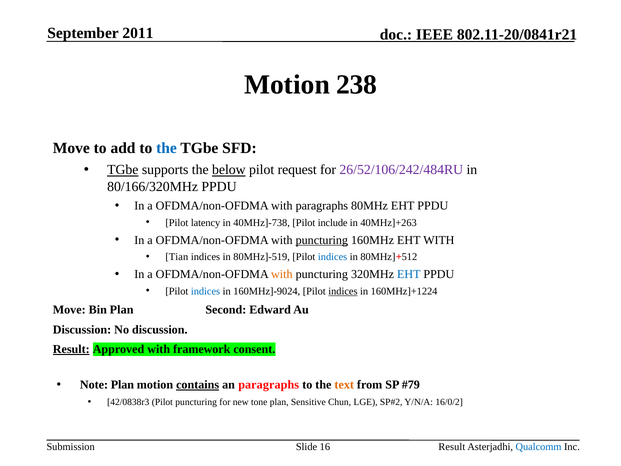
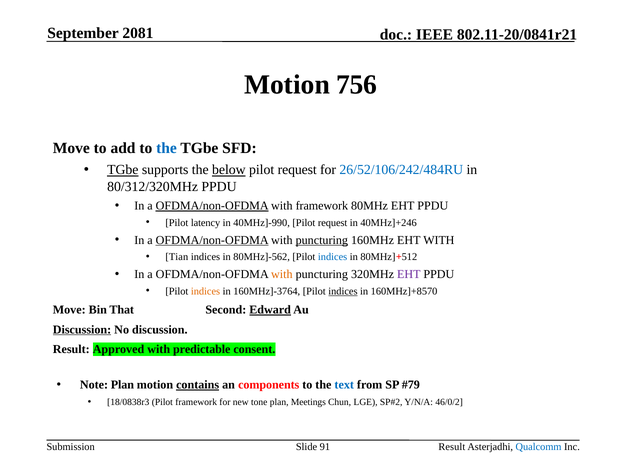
2011: 2011 -> 2081 (138, 33)
238: 238 -> 756 (357, 85)
26/52/106/242/484RU colour: purple -> blue (401, 170)
80/166/320MHz: 80/166/320MHz -> 80/312/320MHz (153, 186)
OFDMA/non-OFDMA underline: none -> present (212, 206)
with paragraphs: paragraphs -> framework (322, 206)
40MHz]-738: 40MHz]-738 -> 40MHz]-990 (262, 222)
include: include -> request (333, 222)
40MHz]+263: 40MHz]+263 -> 40MHz]+246 (389, 222)
OFDMA/non-OFDMA underline: none -> present (212, 240)
80MHz]-519: 80MHz]-519 -> 80MHz]-562 (262, 257)
EHT colour: blue -> purple (409, 274)
indices colour: blue -> orange (206, 291)
160MHz]-9024: 160MHz]-9024 -> 160MHz]-3764 (267, 291)
160MHz]+1224: 160MHz]+1224 -> 160MHz]+8570 (404, 291)
Bin Plan: Plan -> That (122, 310)
Edward underline: none -> present (270, 310)
Discussion underline: none -> present (82, 329)
Result underline: present -> none (71, 349)
framework: framework -> predictable (202, 349)
an paragraphs: paragraphs -> components (269, 385)
text colour: orange -> blue (344, 385)
42/0838r3: 42/0838r3 -> 18/0838r3 (128, 402)
Pilot puncturing: puncturing -> framework (196, 402)
Sensitive: Sensitive -> Meetings (308, 402)
16/0/2: 16/0/2 -> 46/0/2 (449, 402)
16: 16 -> 91 (325, 447)
